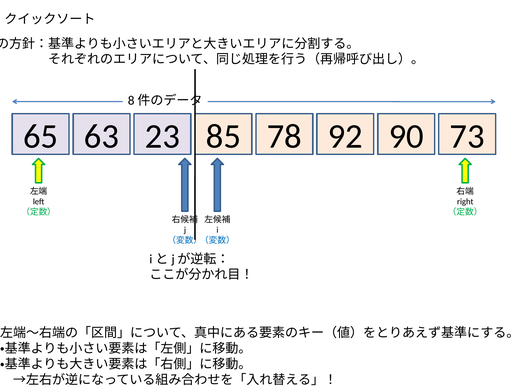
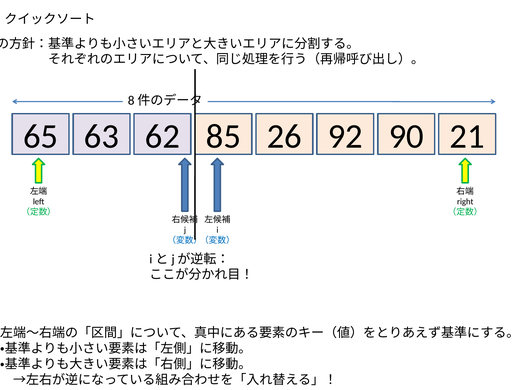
23: 23 -> 62 (162, 136)
78: 78 -> 26 (284, 136)
73: 73 -> 21 (467, 136)
